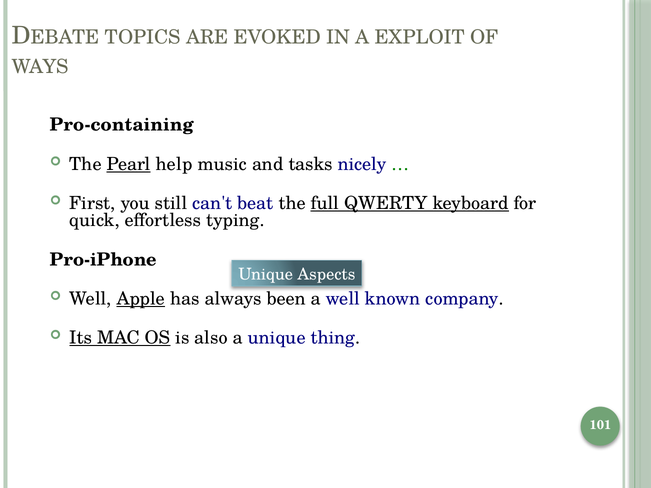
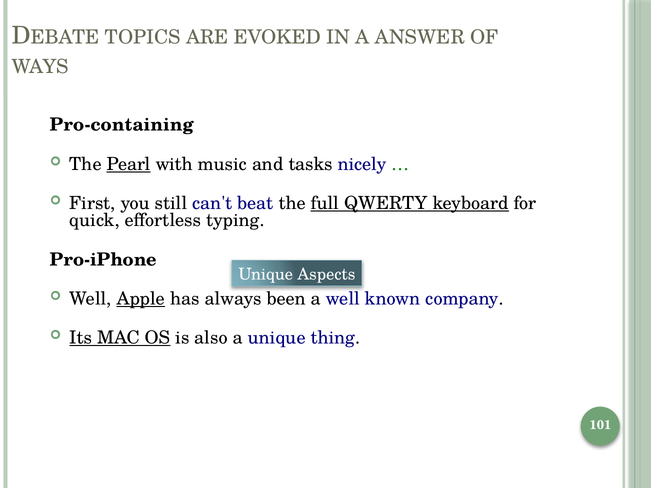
EXPLOIT: EXPLOIT -> ANSWER (420, 37)
help: help -> with (174, 164)
